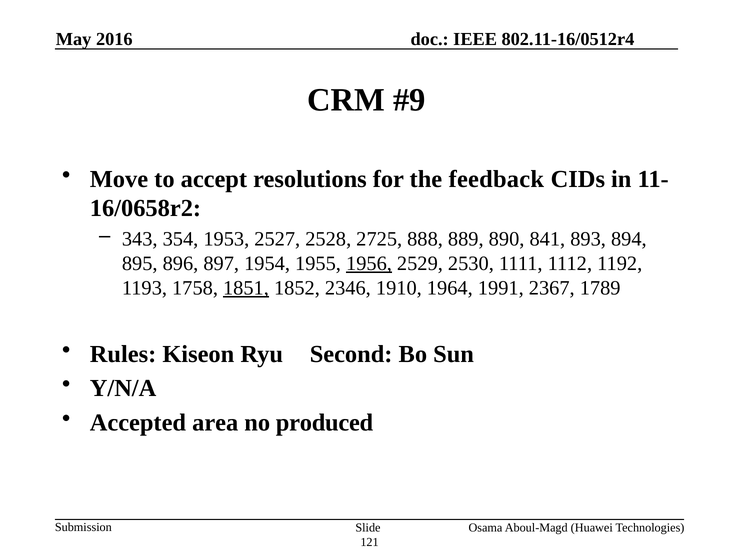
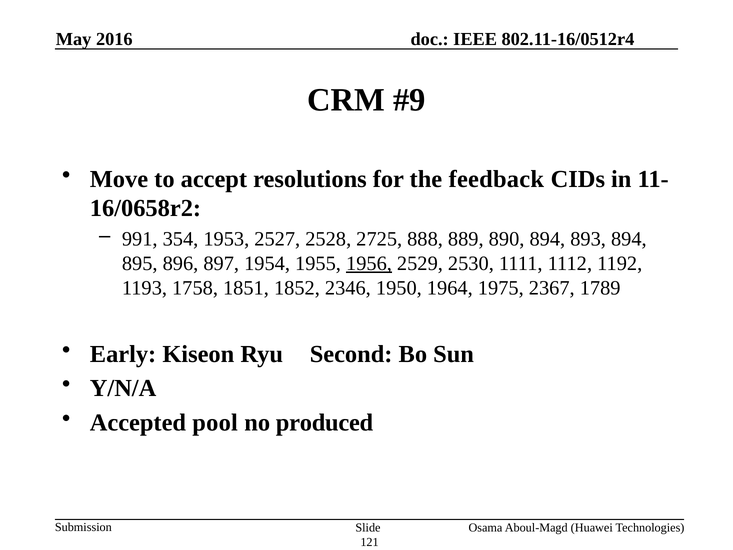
343: 343 -> 991 (140, 239)
890 841: 841 -> 894 (547, 239)
1851 underline: present -> none (246, 288)
1910: 1910 -> 1950 (399, 288)
1991: 1991 -> 1975 (501, 288)
Rules: Rules -> Early (123, 354)
area: area -> pool (215, 422)
